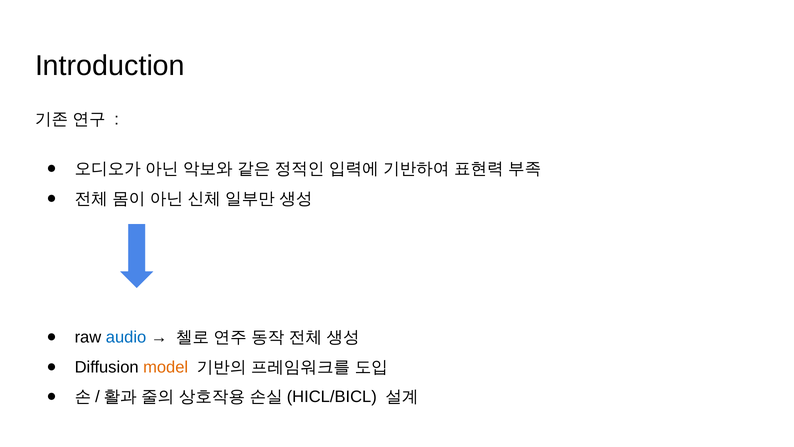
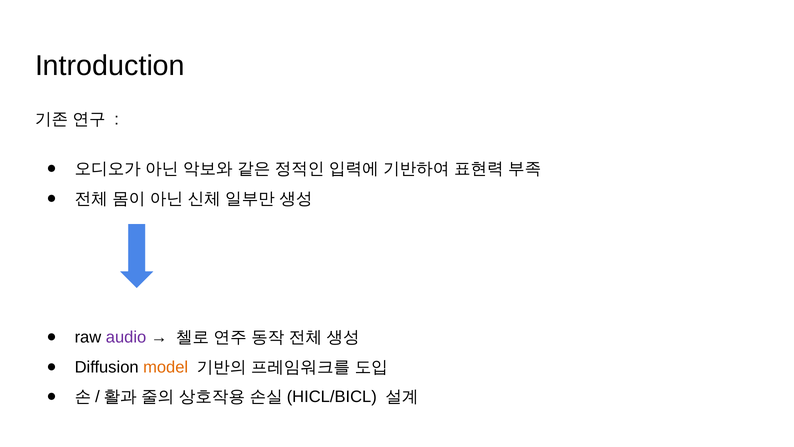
audio colour: blue -> purple (126, 337)
